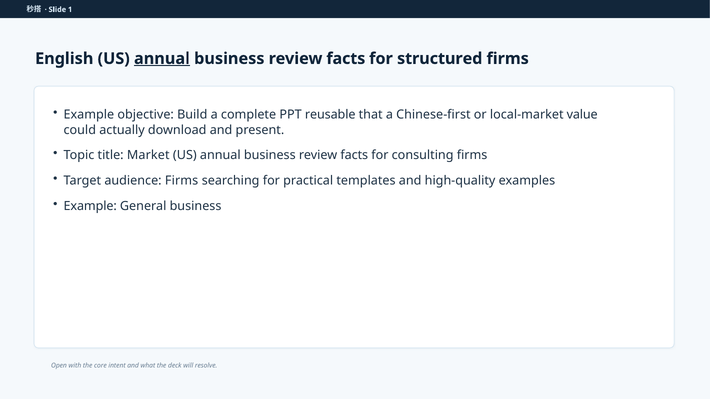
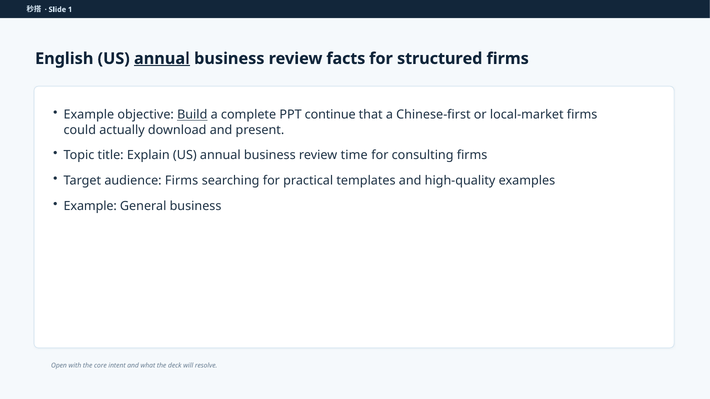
Build underline: none -> present (192, 115)
reusable: reusable -> continue (330, 115)
local-market value: value -> firms (582, 115)
Market: Market -> Explain (148, 155)
facts: facts -> time (354, 155)
